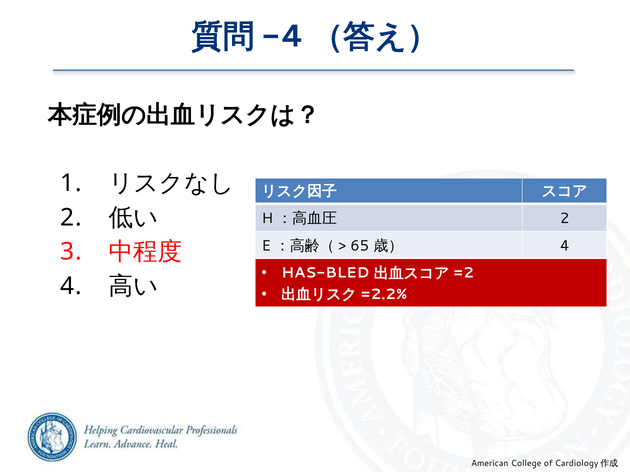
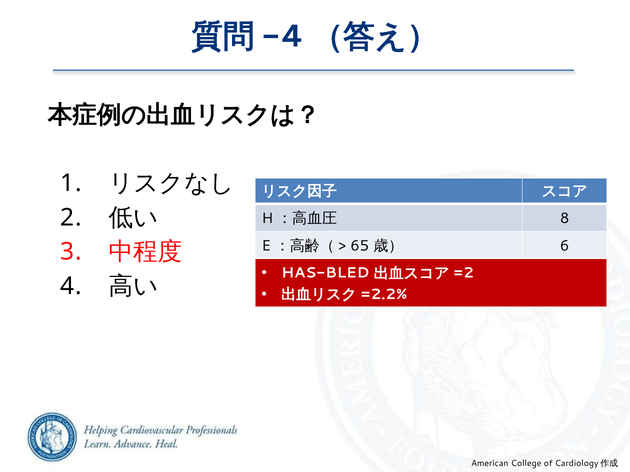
2: 2 -> 8 (565, 219)
4: 4 -> 6 (565, 246)
